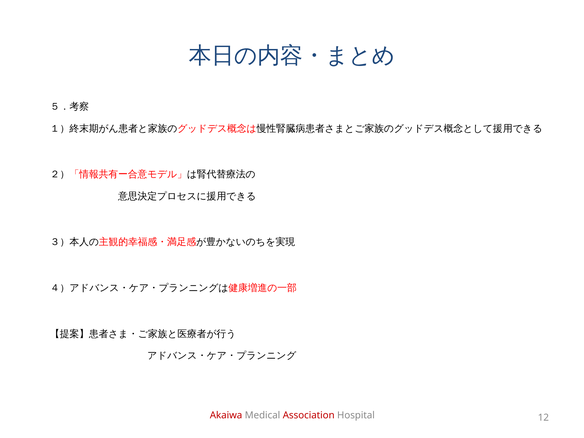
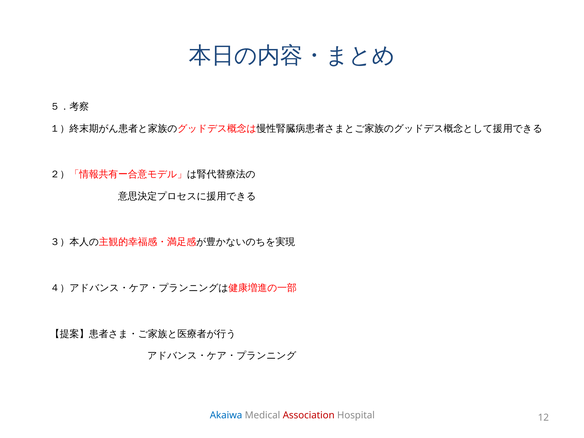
Akaiwa colour: red -> blue (226, 415)
